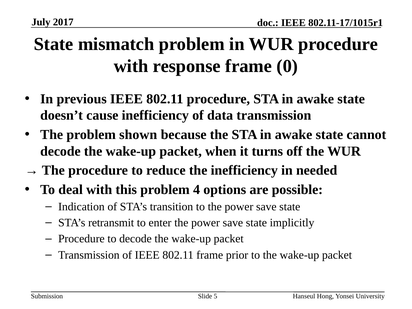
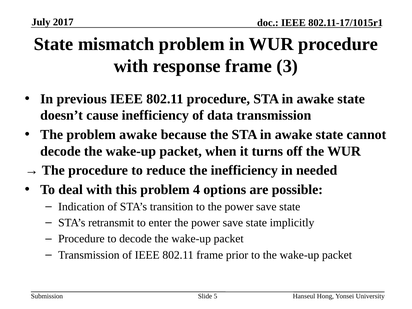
0: 0 -> 3 (287, 66)
problem shown: shown -> awake (138, 135)
